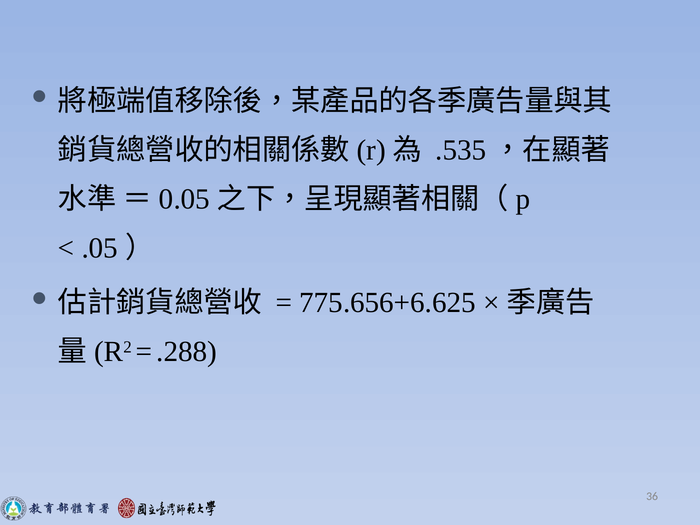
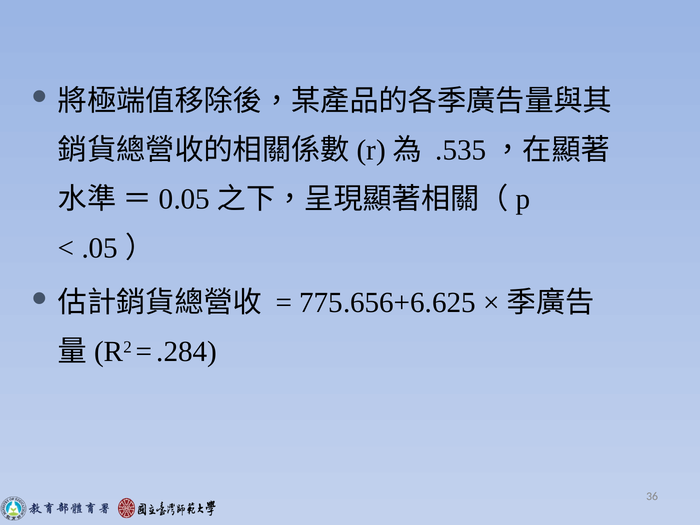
.288: .288 -> .284 (187, 352)
